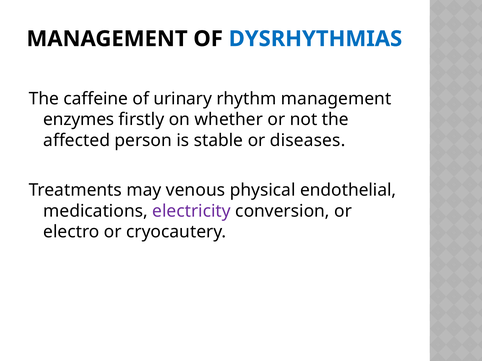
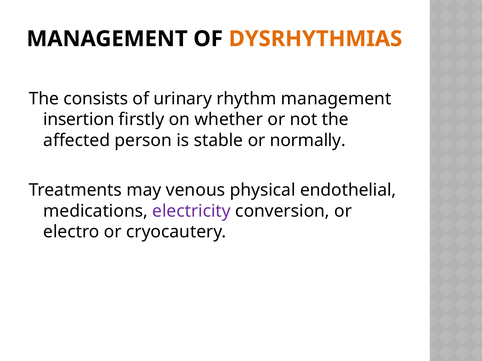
DYSRHYTHMIAS colour: blue -> orange (315, 39)
caffeine: caffeine -> consists (96, 99)
enzymes: enzymes -> insertion (79, 120)
diseases: diseases -> normally (308, 141)
